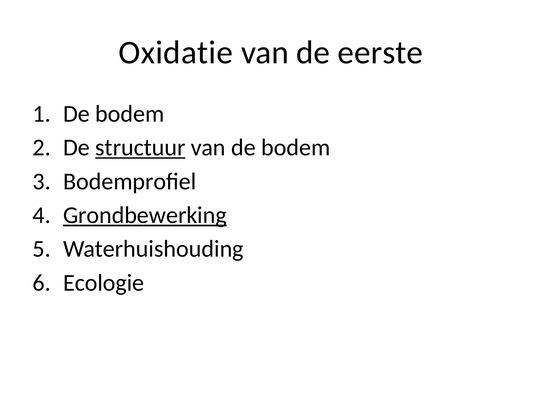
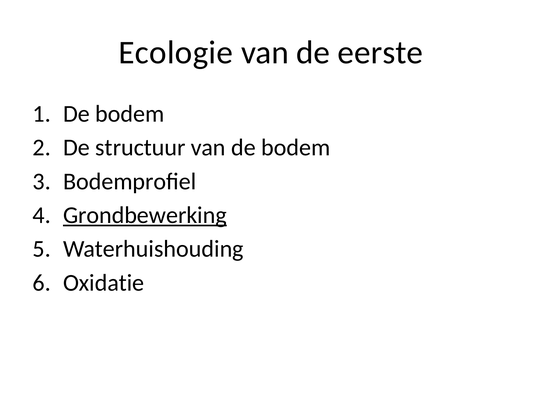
Oxidatie: Oxidatie -> Ecologie (176, 52)
structuur underline: present -> none (140, 147)
Ecologie: Ecologie -> Oxidatie (104, 282)
